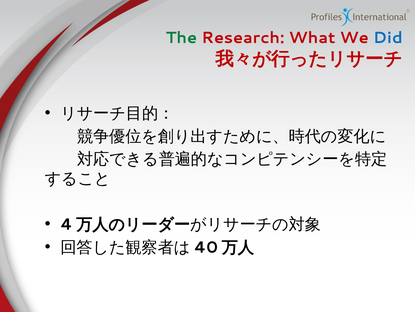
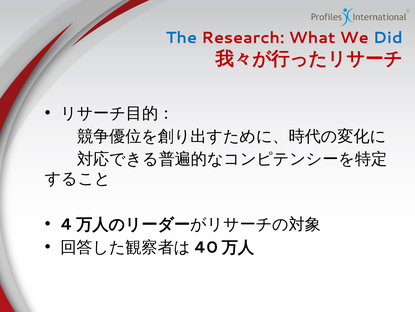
The colour: green -> blue (181, 38)
